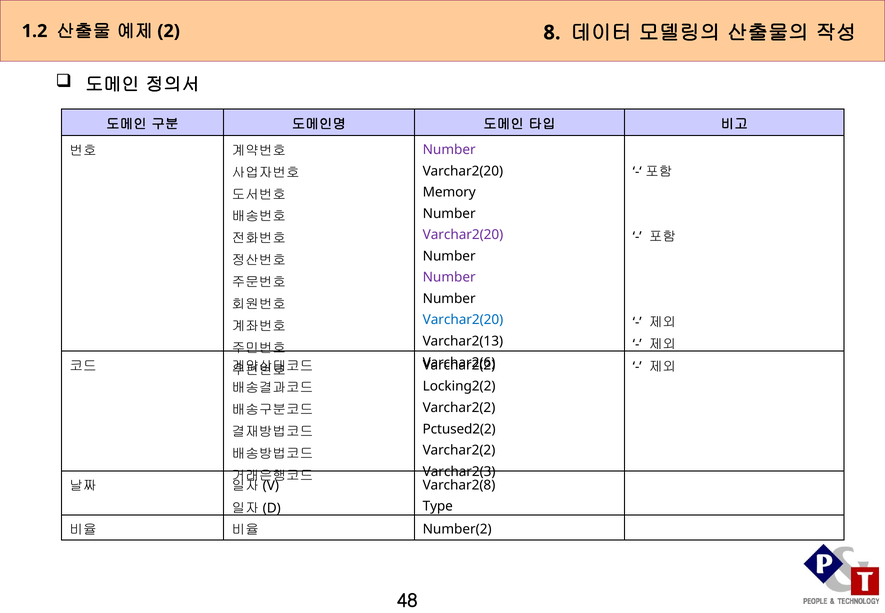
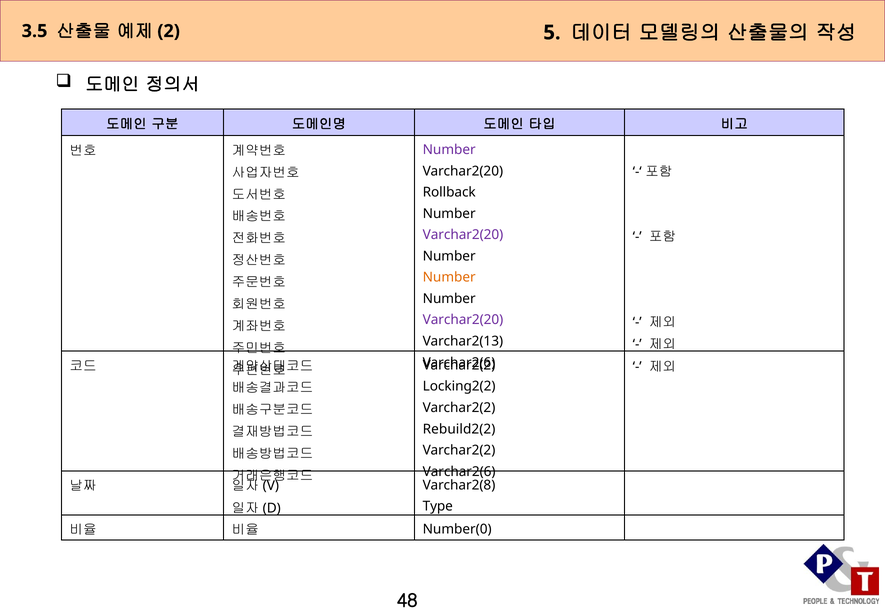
1.2: 1.2 -> 3.5 (35, 31)
8: 8 -> 5 (552, 33)
Memory: Memory -> Rollback (449, 192)
Number colour: purple -> orange (449, 277)
Varchar2(20 colour: blue -> purple (463, 320)
Pctused2(2: Pctused2(2 -> Rebuild2(2 (459, 429)
Varchar2(3: Varchar2(3 -> Varchar2(6 (459, 471)
Number(2: Number(2 -> Number(0 (457, 529)
